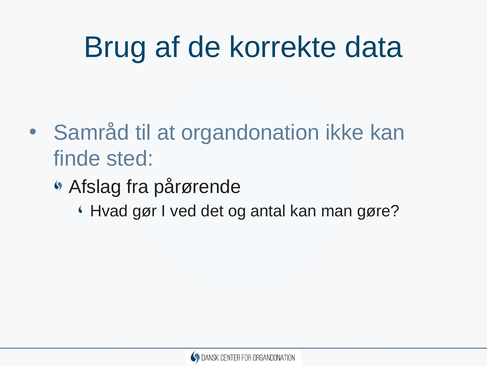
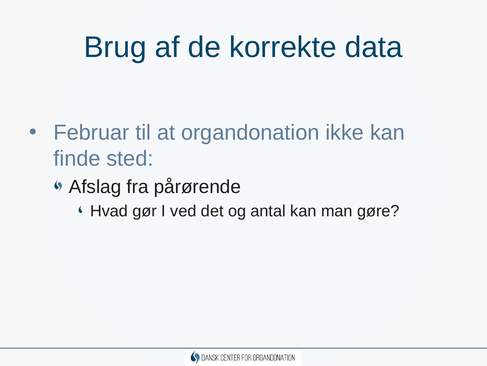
Samråd: Samråd -> Februar (91, 132)
